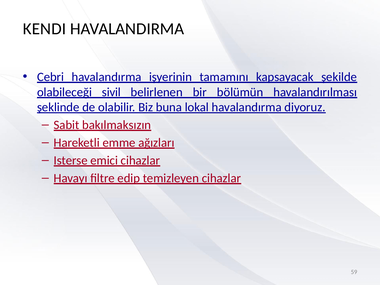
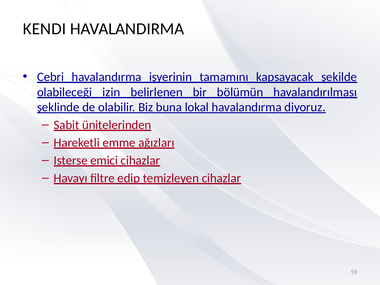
sivil: sivil -> izin (111, 92)
bakılmaksızın: bakılmaksızın -> ünitelerinden (117, 125)
